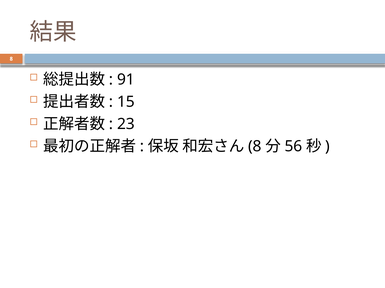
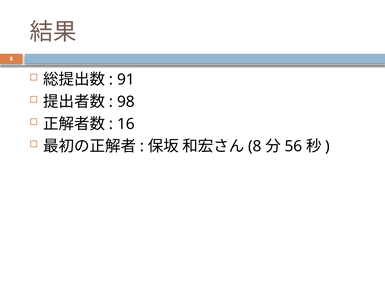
15: 15 -> 98 (126, 102)
23: 23 -> 16 (126, 124)
